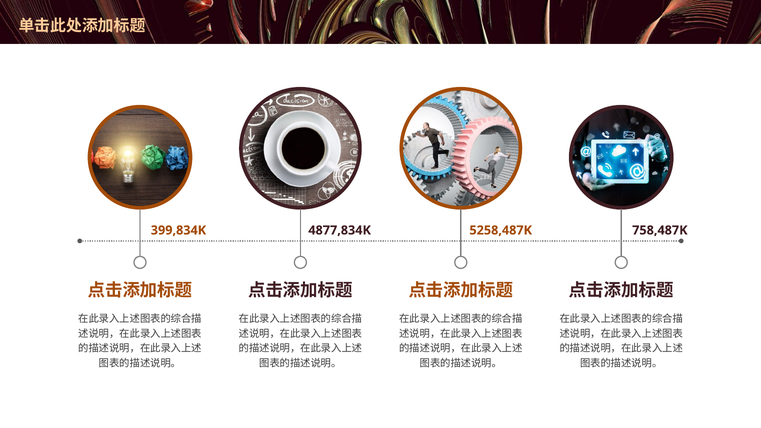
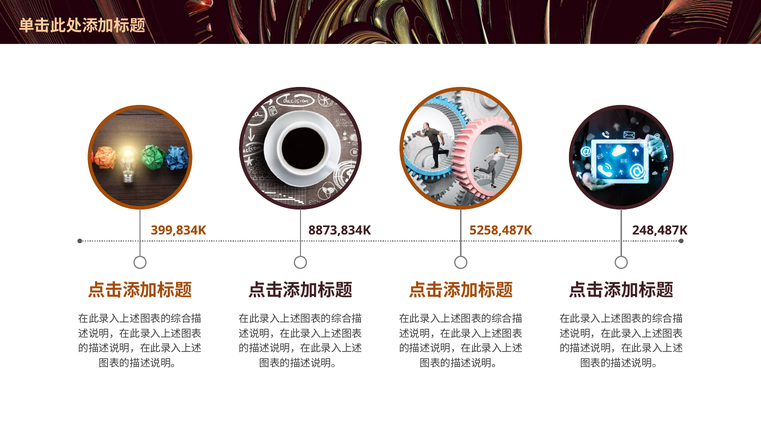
4877,834K: 4877,834K -> 8873,834K (340, 230)
758,487K: 758,487K -> 248,487K (660, 230)
